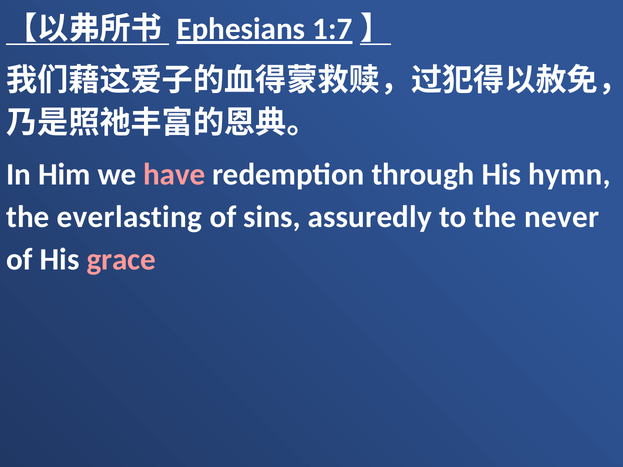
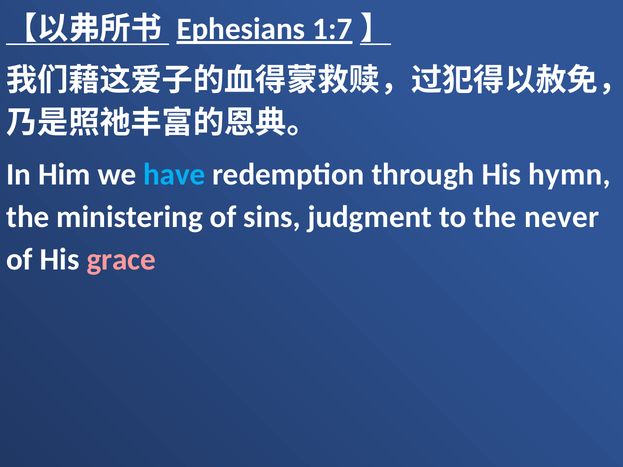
have colour: pink -> light blue (174, 174)
everlasting: everlasting -> ministering (130, 217)
assuredly: assuredly -> judgment (370, 217)
